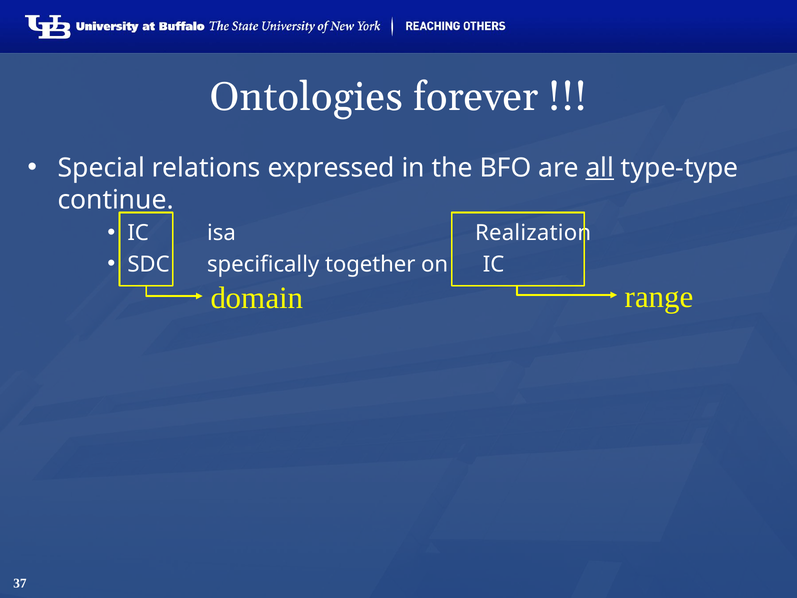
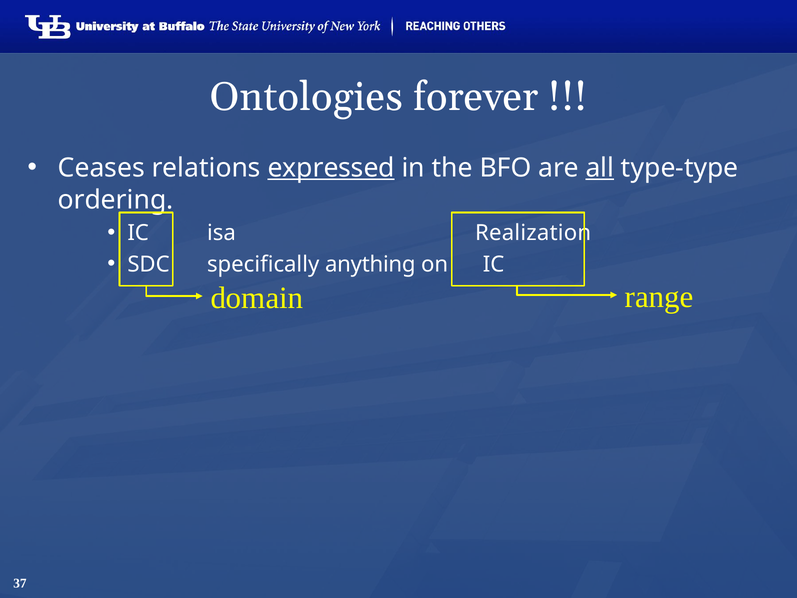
Special: Special -> Ceases (101, 168)
expressed underline: none -> present (331, 168)
continue: continue -> ordering (116, 200)
together: together -> anything (370, 264)
